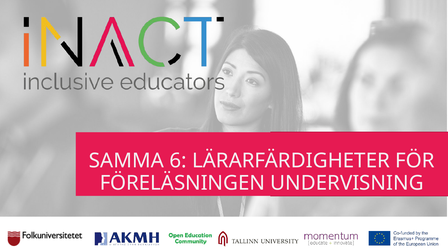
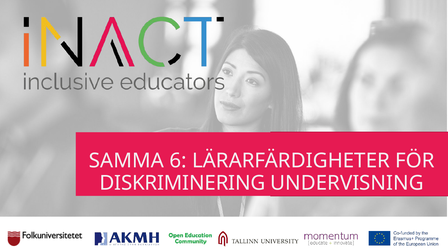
FÖRELÄSNINGEN: FÖRELÄSNINGEN -> DISKRIMINERING (182, 183)
